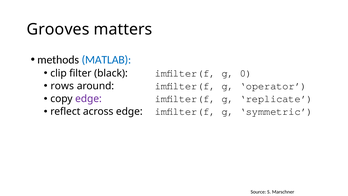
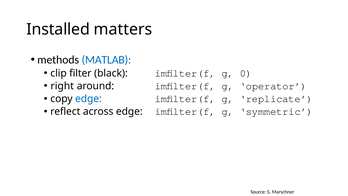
Grooves: Grooves -> Installed (58, 29)
rows: rows -> right (62, 86)
edge colour: purple -> blue (88, 99)
